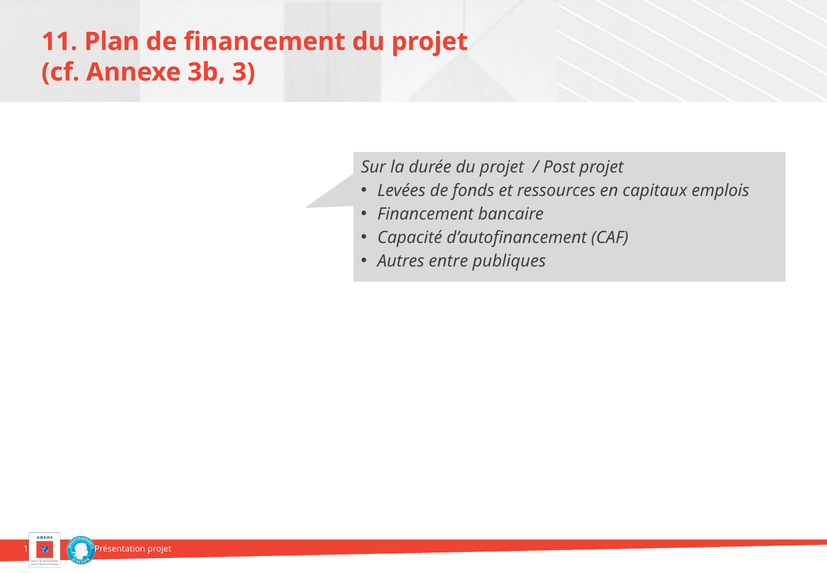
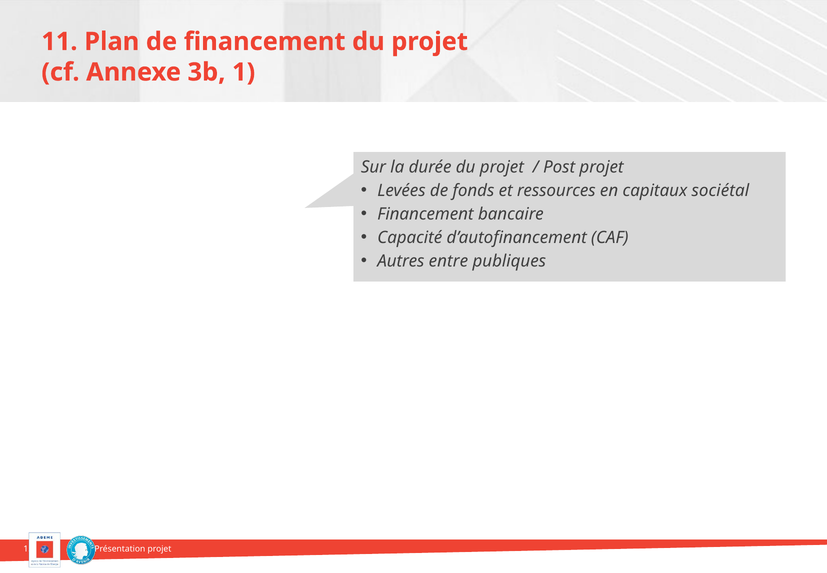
3: 3 -> 1 (244, 72)
emplois: emplois -> sociétal (720, 191)
